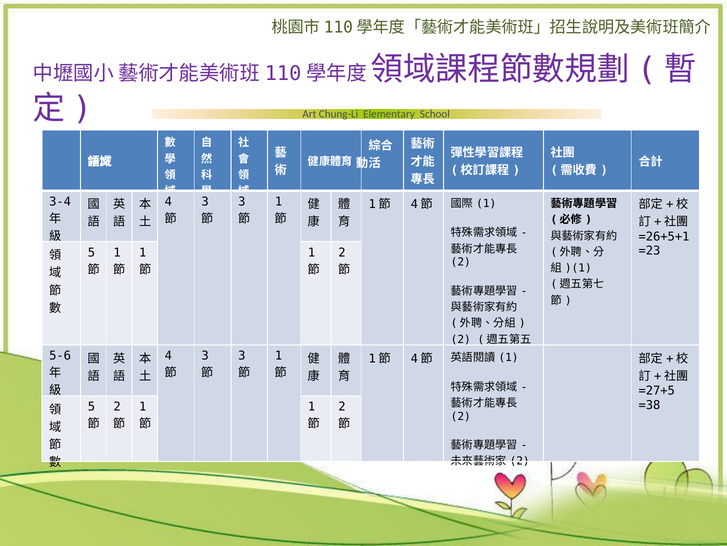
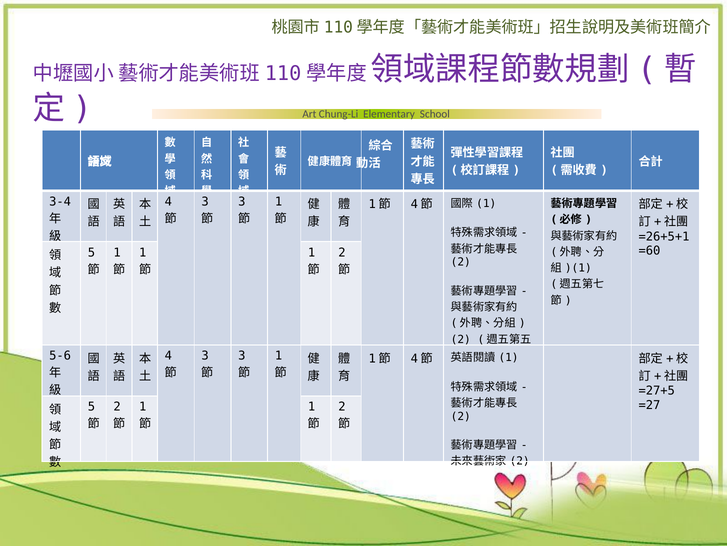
=23: =23 -> =60 (649, 251)
=38: =38 -> =27 (649, 405)
